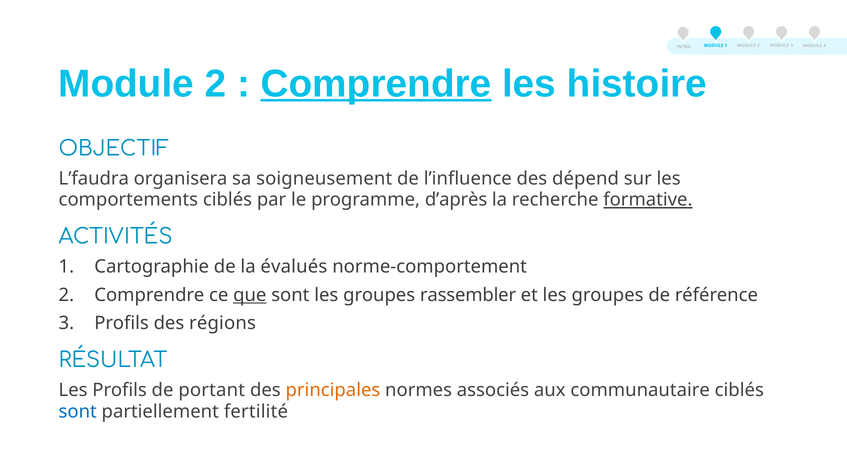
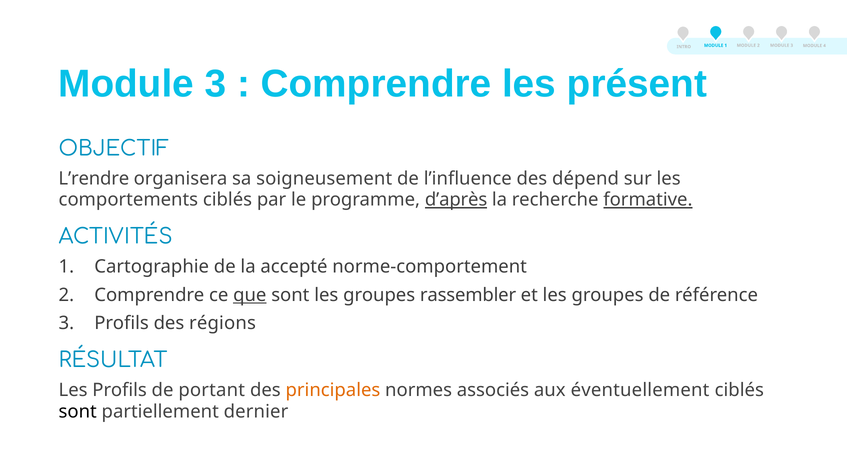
2: 2 -> 3 (216, 84)
Comprendre underline: present -> none (376, 84)
histoire: histoire -> présent (637, 84)
L’faudra: L’faudra -> L’rendre (94, 179)
d’après underline: none -> present (456, 200)
évalués: évalués -> accepté (294, 267)
communautaire: communautaire -> éventuellement (640, 391)
sont colour: blue -> black (78, 412)
fertilité: fertilité -> dernier (256, 412)
